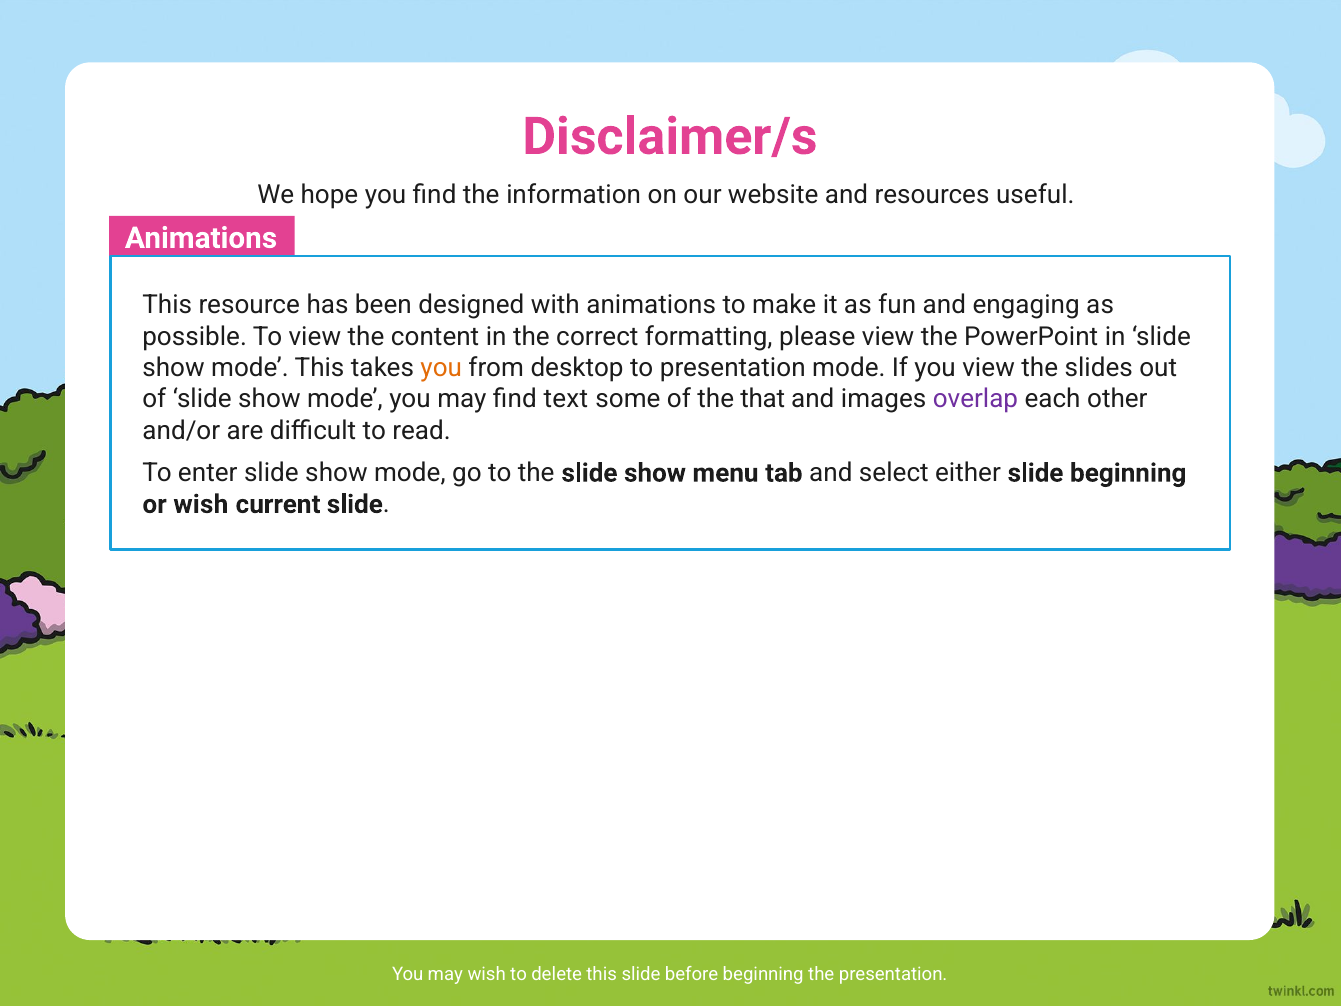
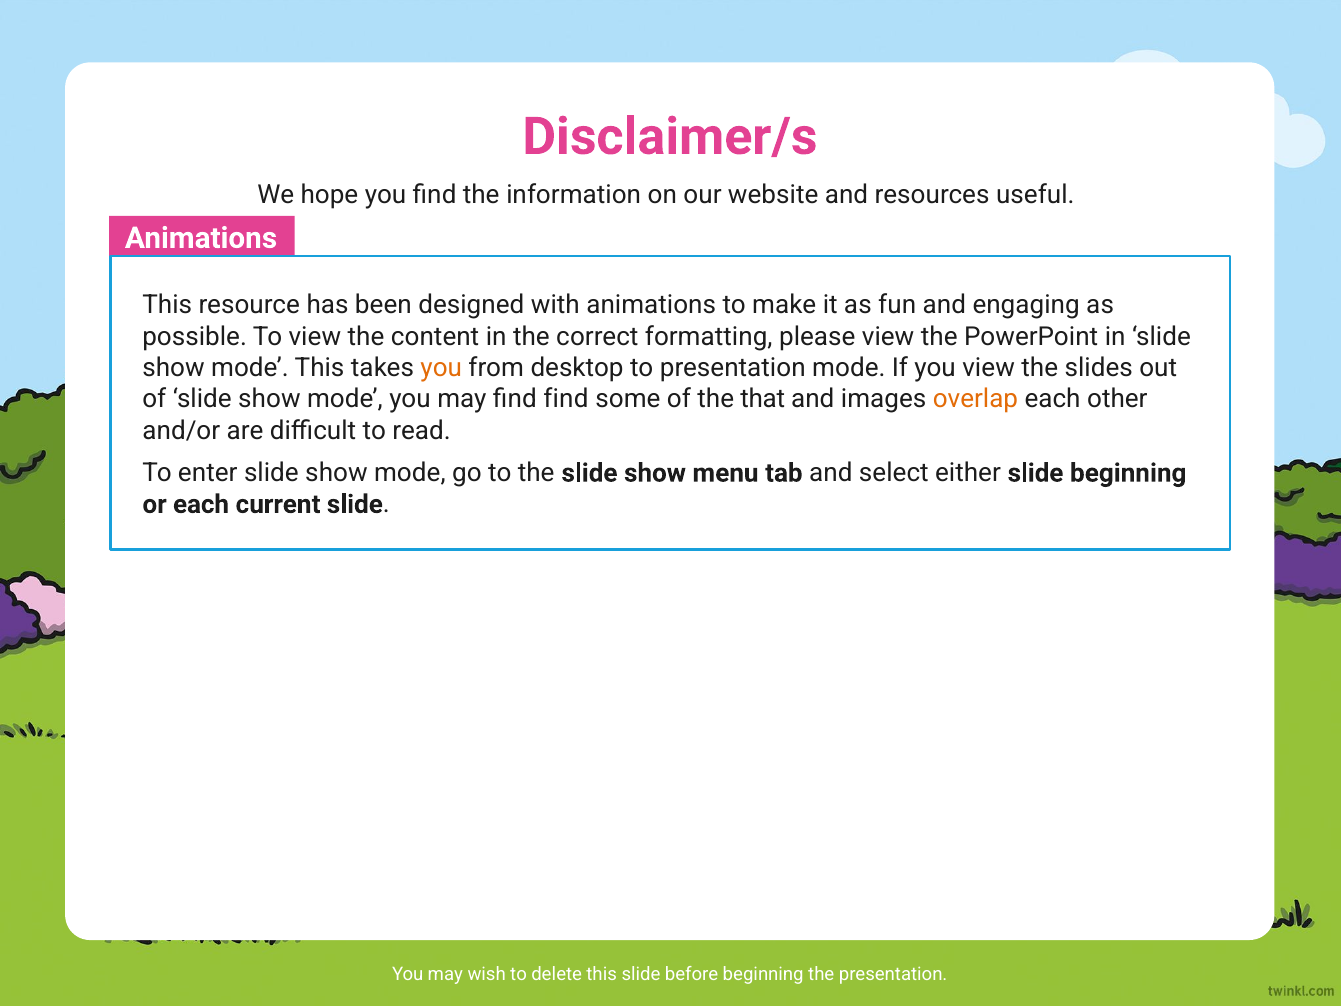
find text: text -> find (566, 399)
overlap colour: purple -> orange (975, 399)
or wish: wish -> each (201, 504)
